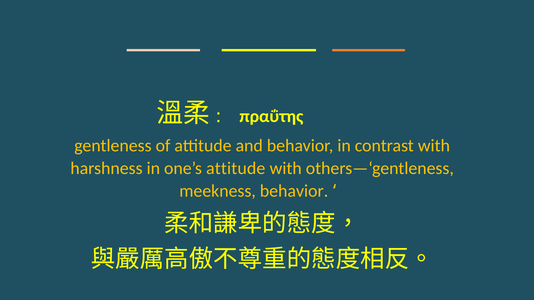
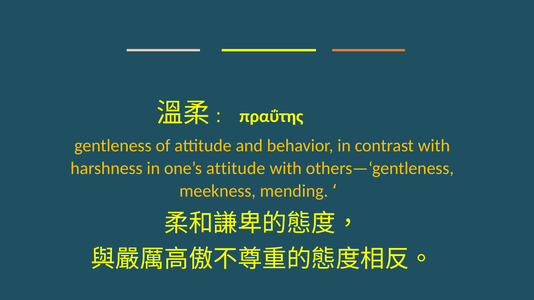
meekness behavior: behavior -> mending (294, 191)
